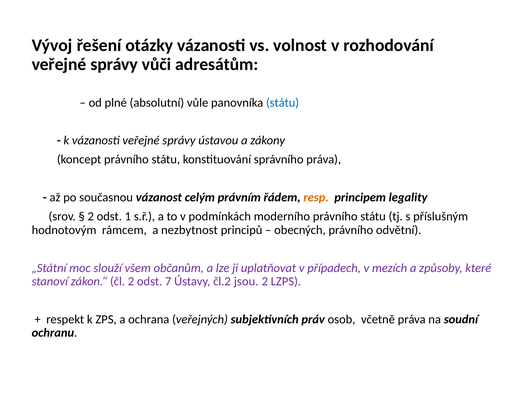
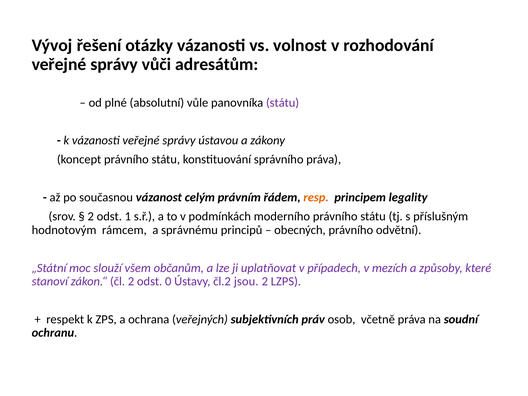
státu colour: blue -> purple (283, 103)
nezbytnost: nezbytnost -> správnému (189, 230)
7: 7 -> 0 (168, 281)
